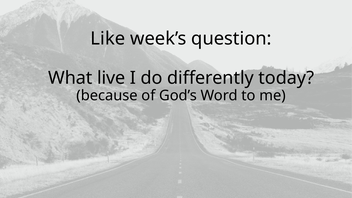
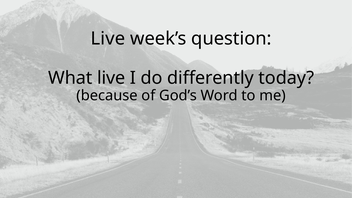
Like: Like -> Live (108, 39)
